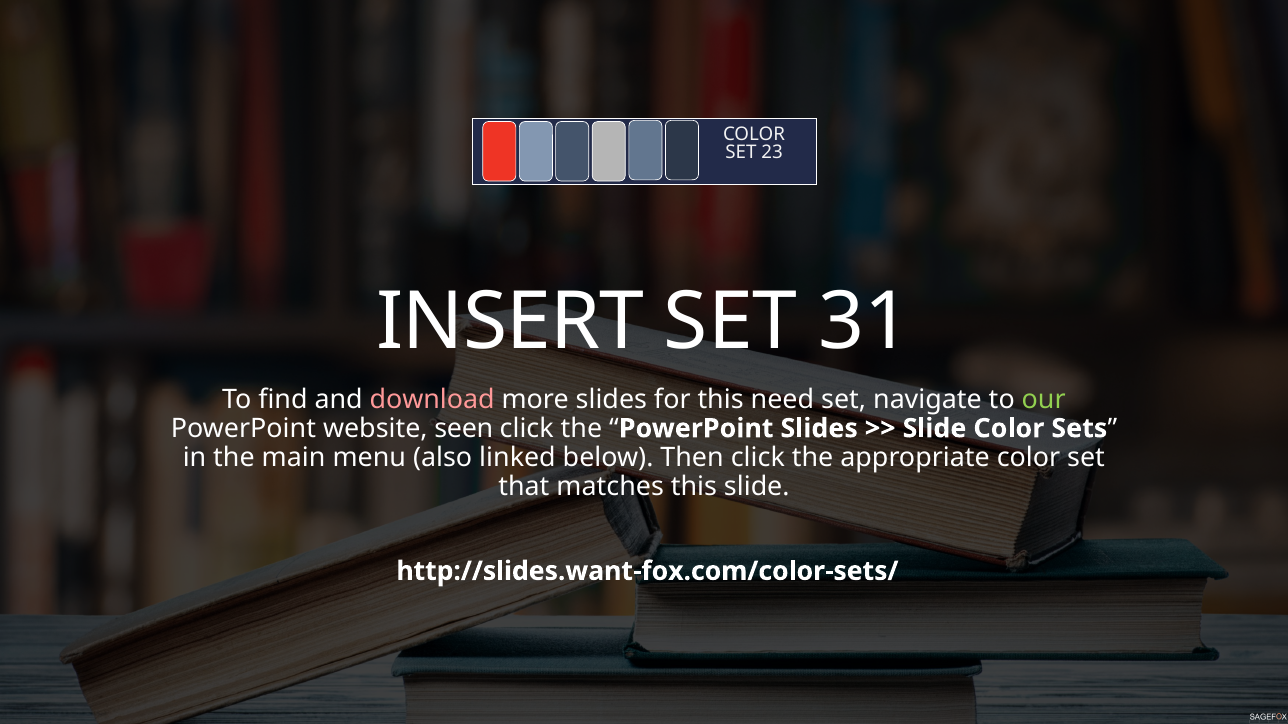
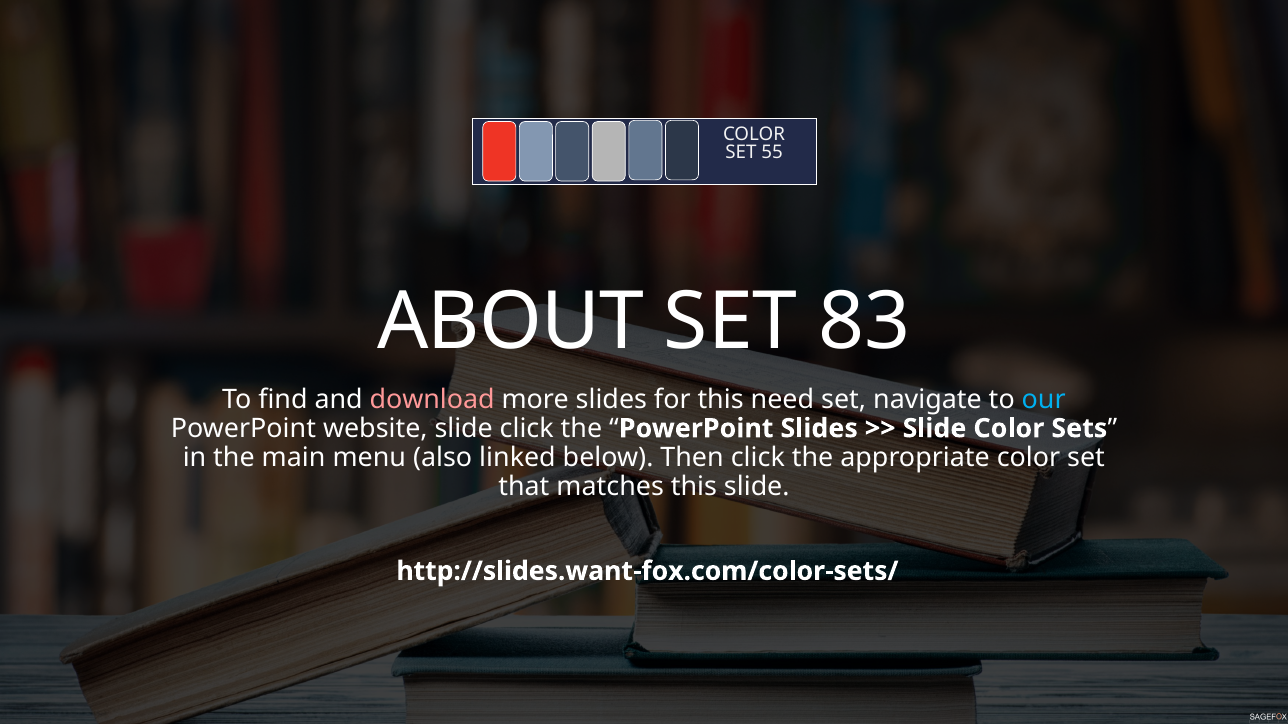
23: 23 -> 55 (772, 153)
INSERT: INSERT -> ABOUT (511, 322)
31: 31 -> 83 (865, 322)
our colour: light green -> light blue (1044, 400)
website seen: seen -> slide (464, 429)
